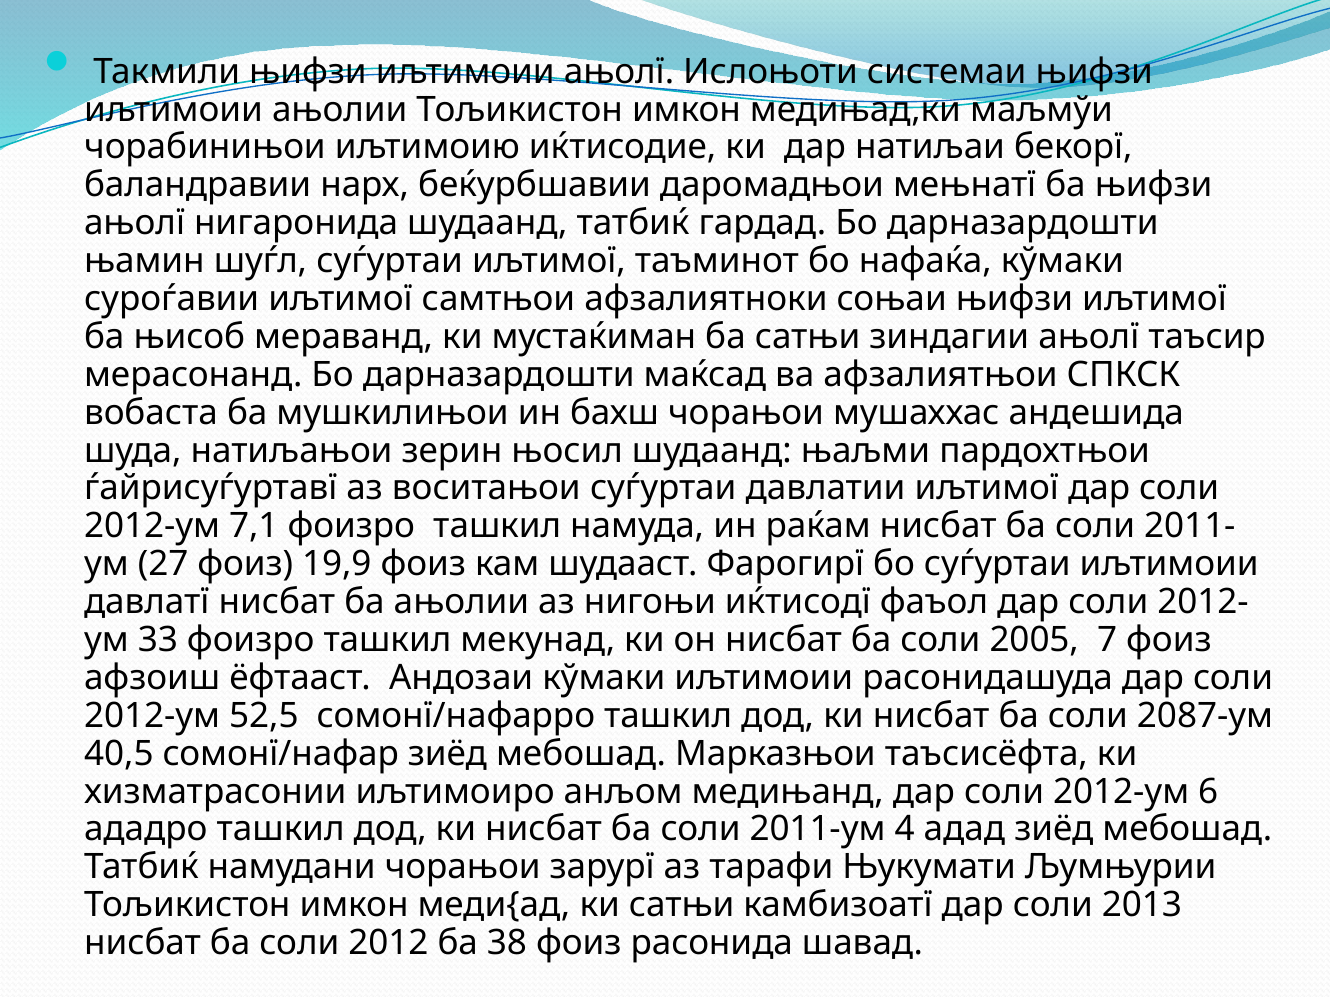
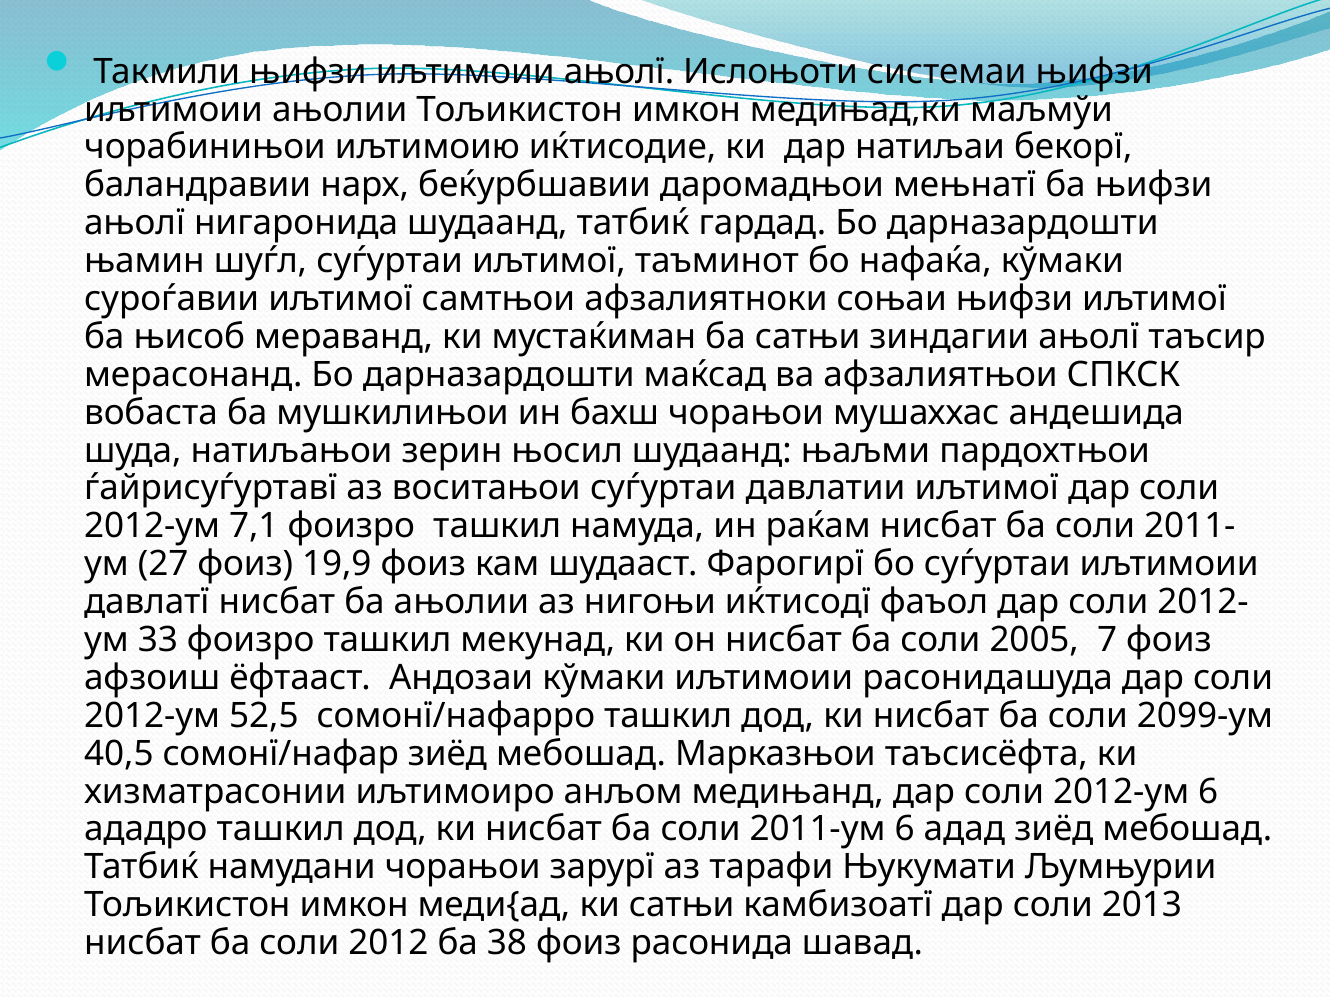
2087-ум: 2087-ум -> 2099-ум (1205, 716)
2011-ум 4: 4 -> 6 (905, 830)
